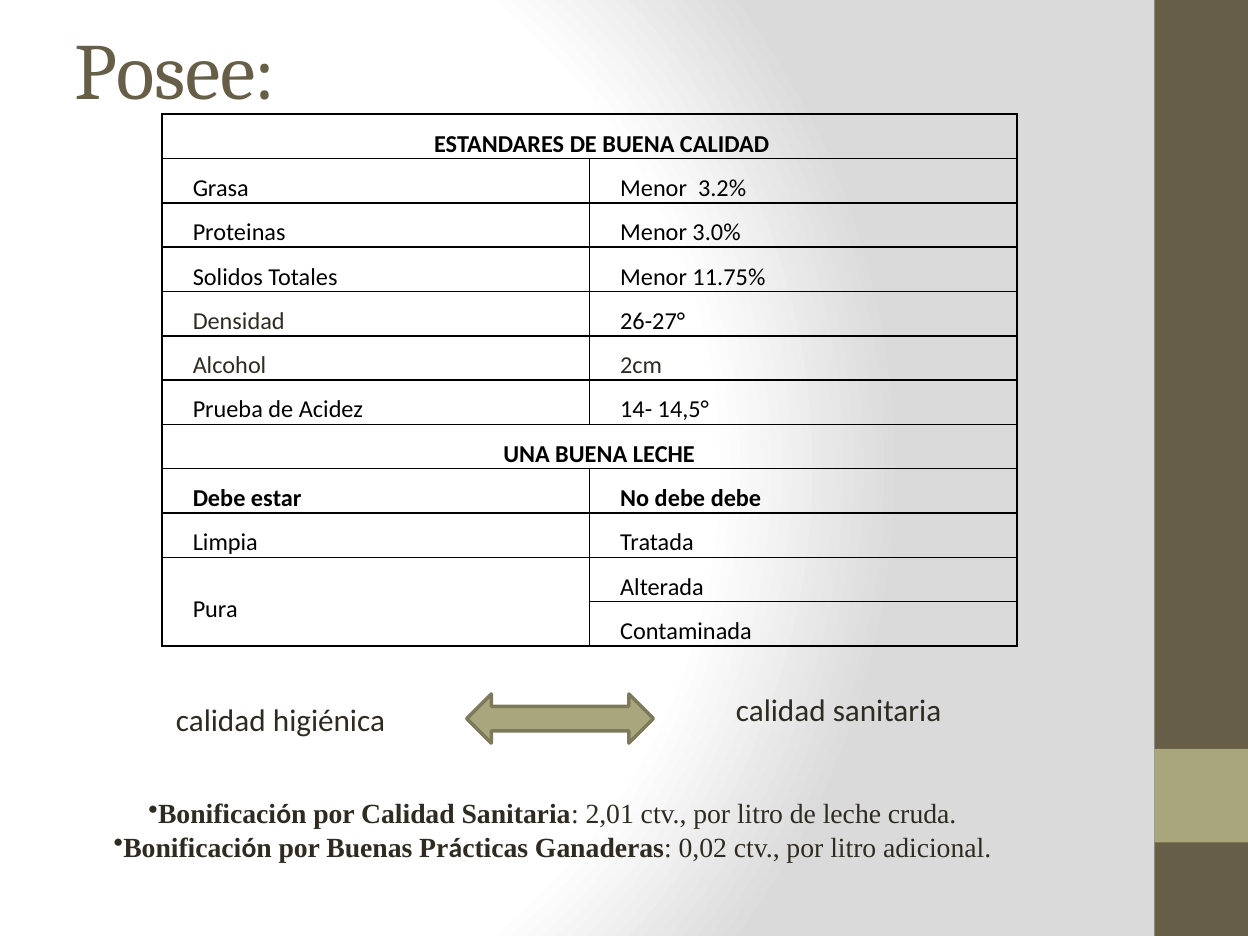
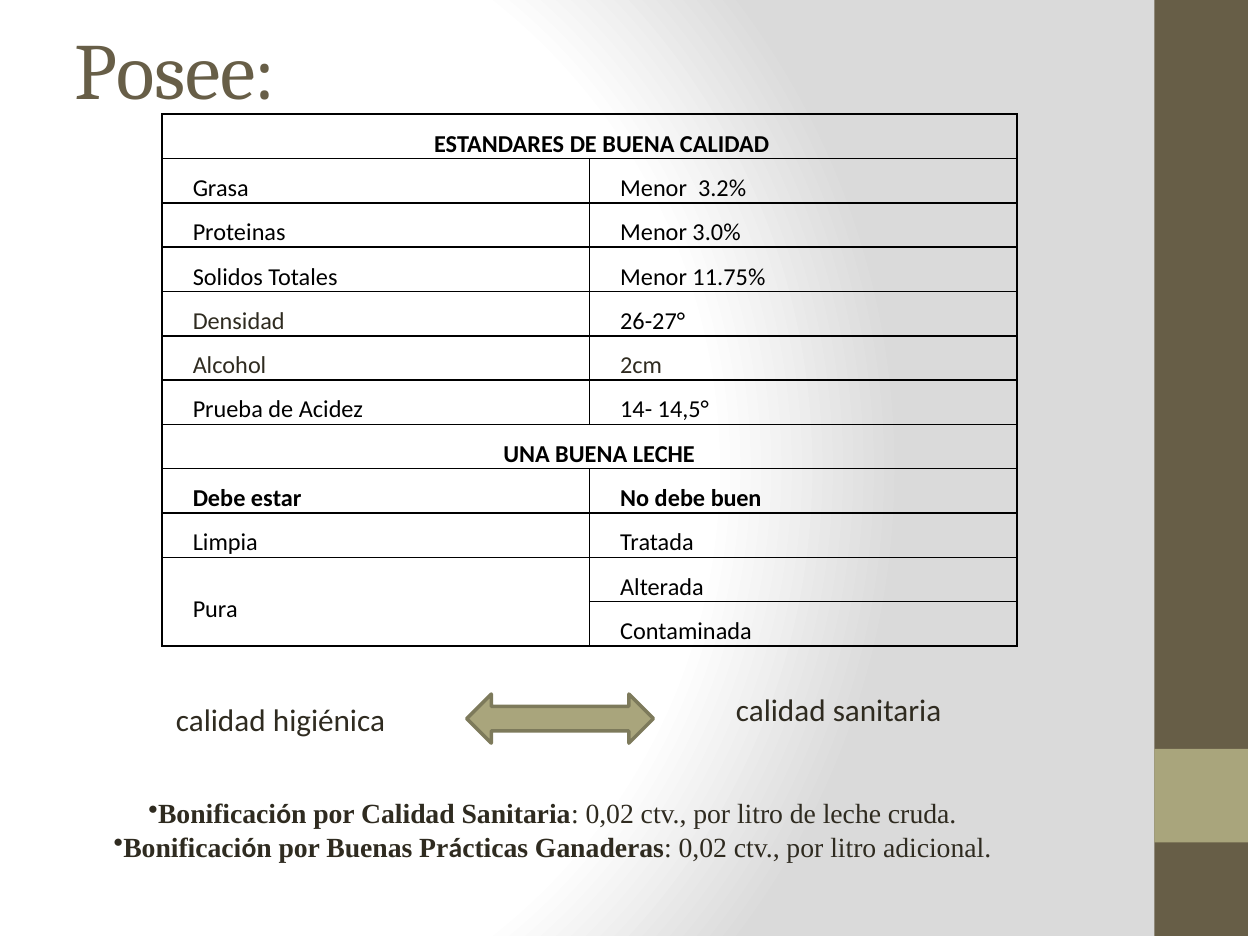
debe debe: debe -> buen (736, 499)
Sanitaria 2,01: 2,01 -> 0,02 (610, 815)
